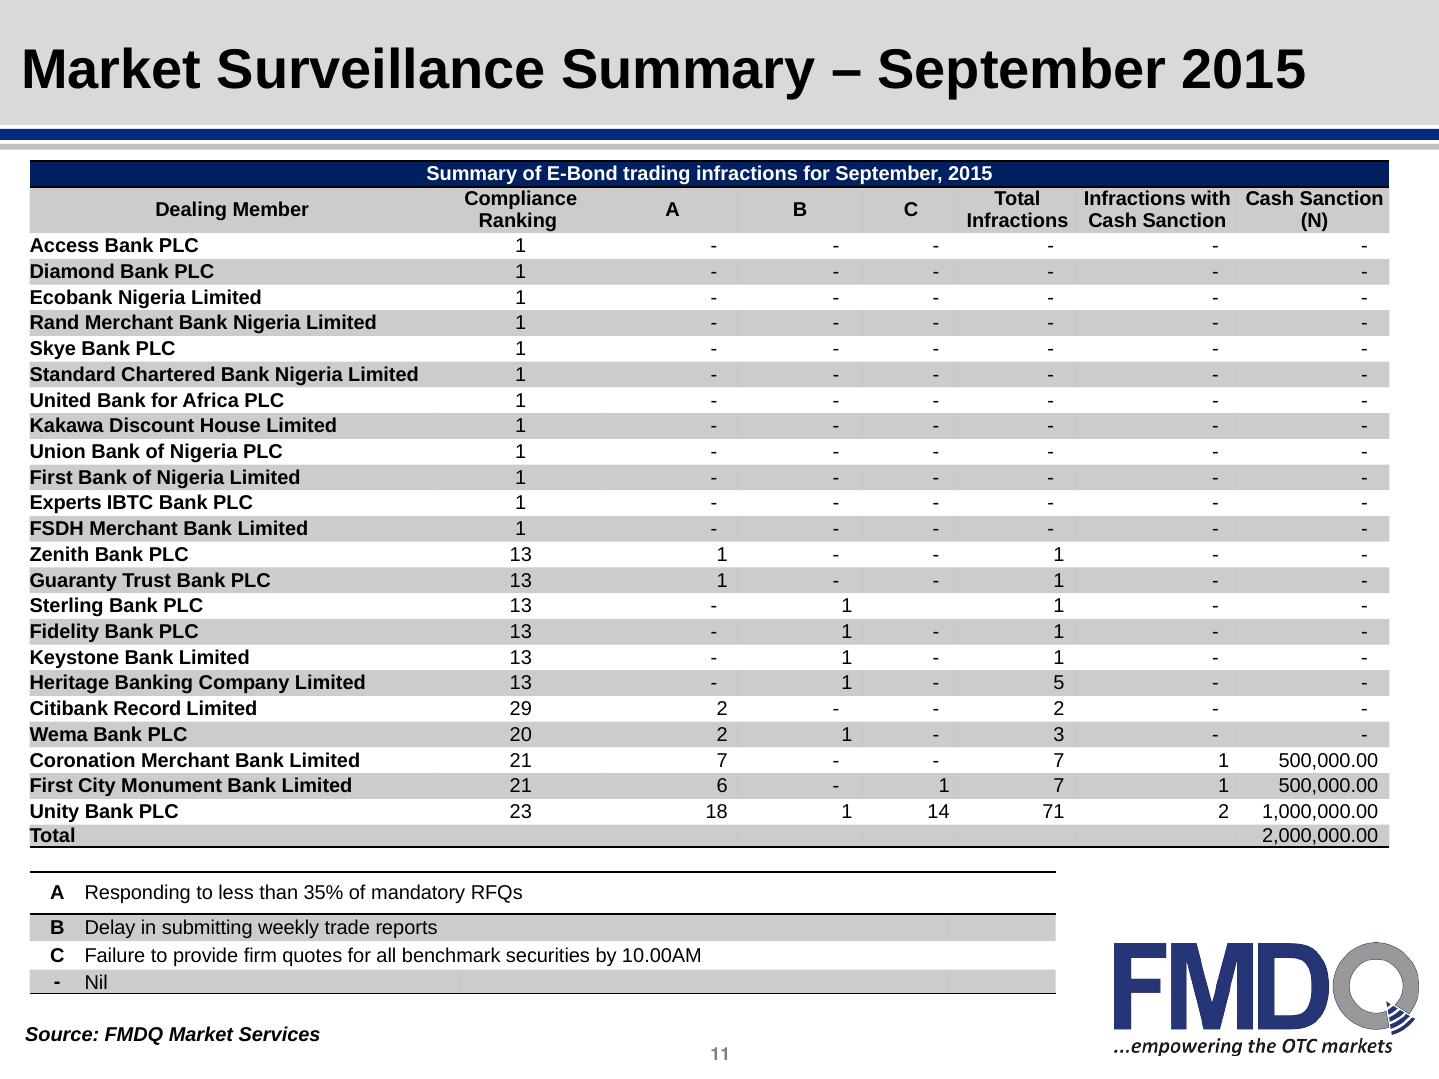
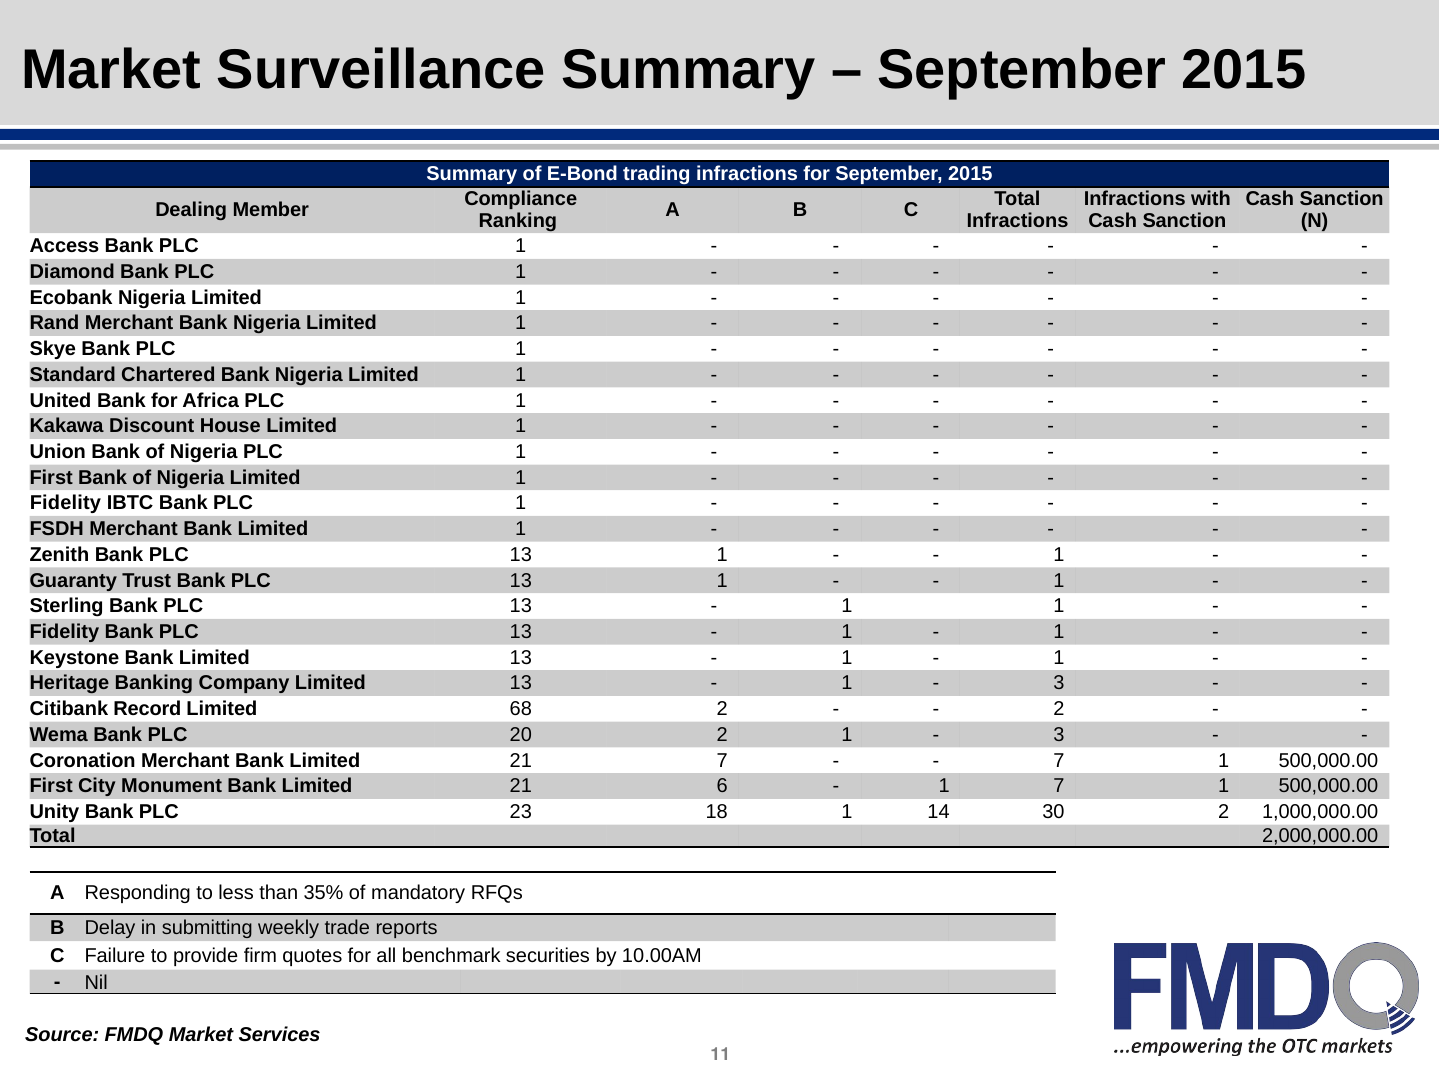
Experts: Experts -> Fidelity (65, 503)
5: 5 -> 3 (1059, 683)
29: 29 -> 68 (521, 709)
71: 71 -> 30 (1053, 812)
